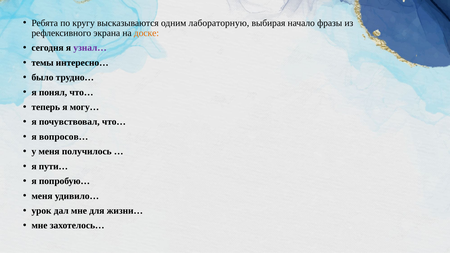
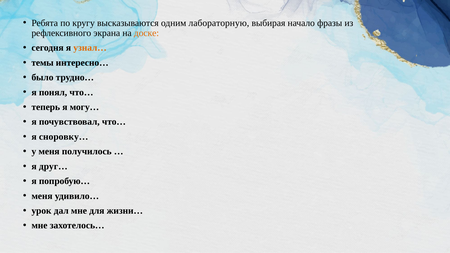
узнал… colour: purple -> orange (90, 48)
вопросов…: вопросов… -> сноровку… (64, 137)
пути…: пути… -> друг… (53, 166)
